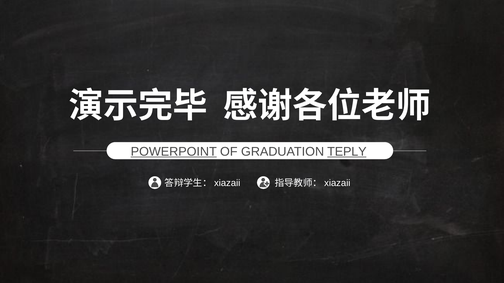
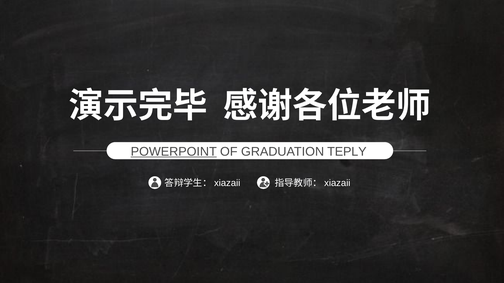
TEPLY underline: present -> none (347, 152)
